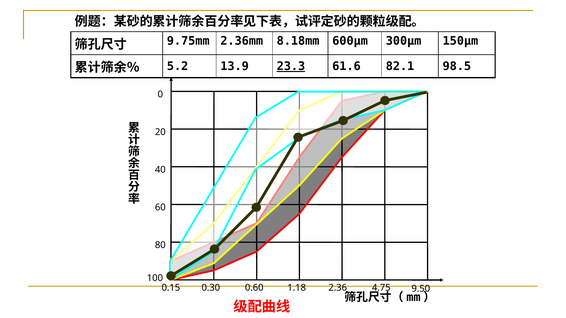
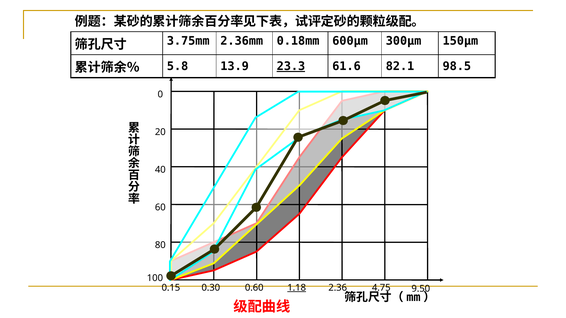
9.75mm: 9.75mm -> 3.75mm (188, 41)
8.18mm: 8.18mm -> 0.18mm (298, 41)
5.2: 5.2 -> 5.8 (178, 67)
1.18 underline: none -> present (297, 288)
